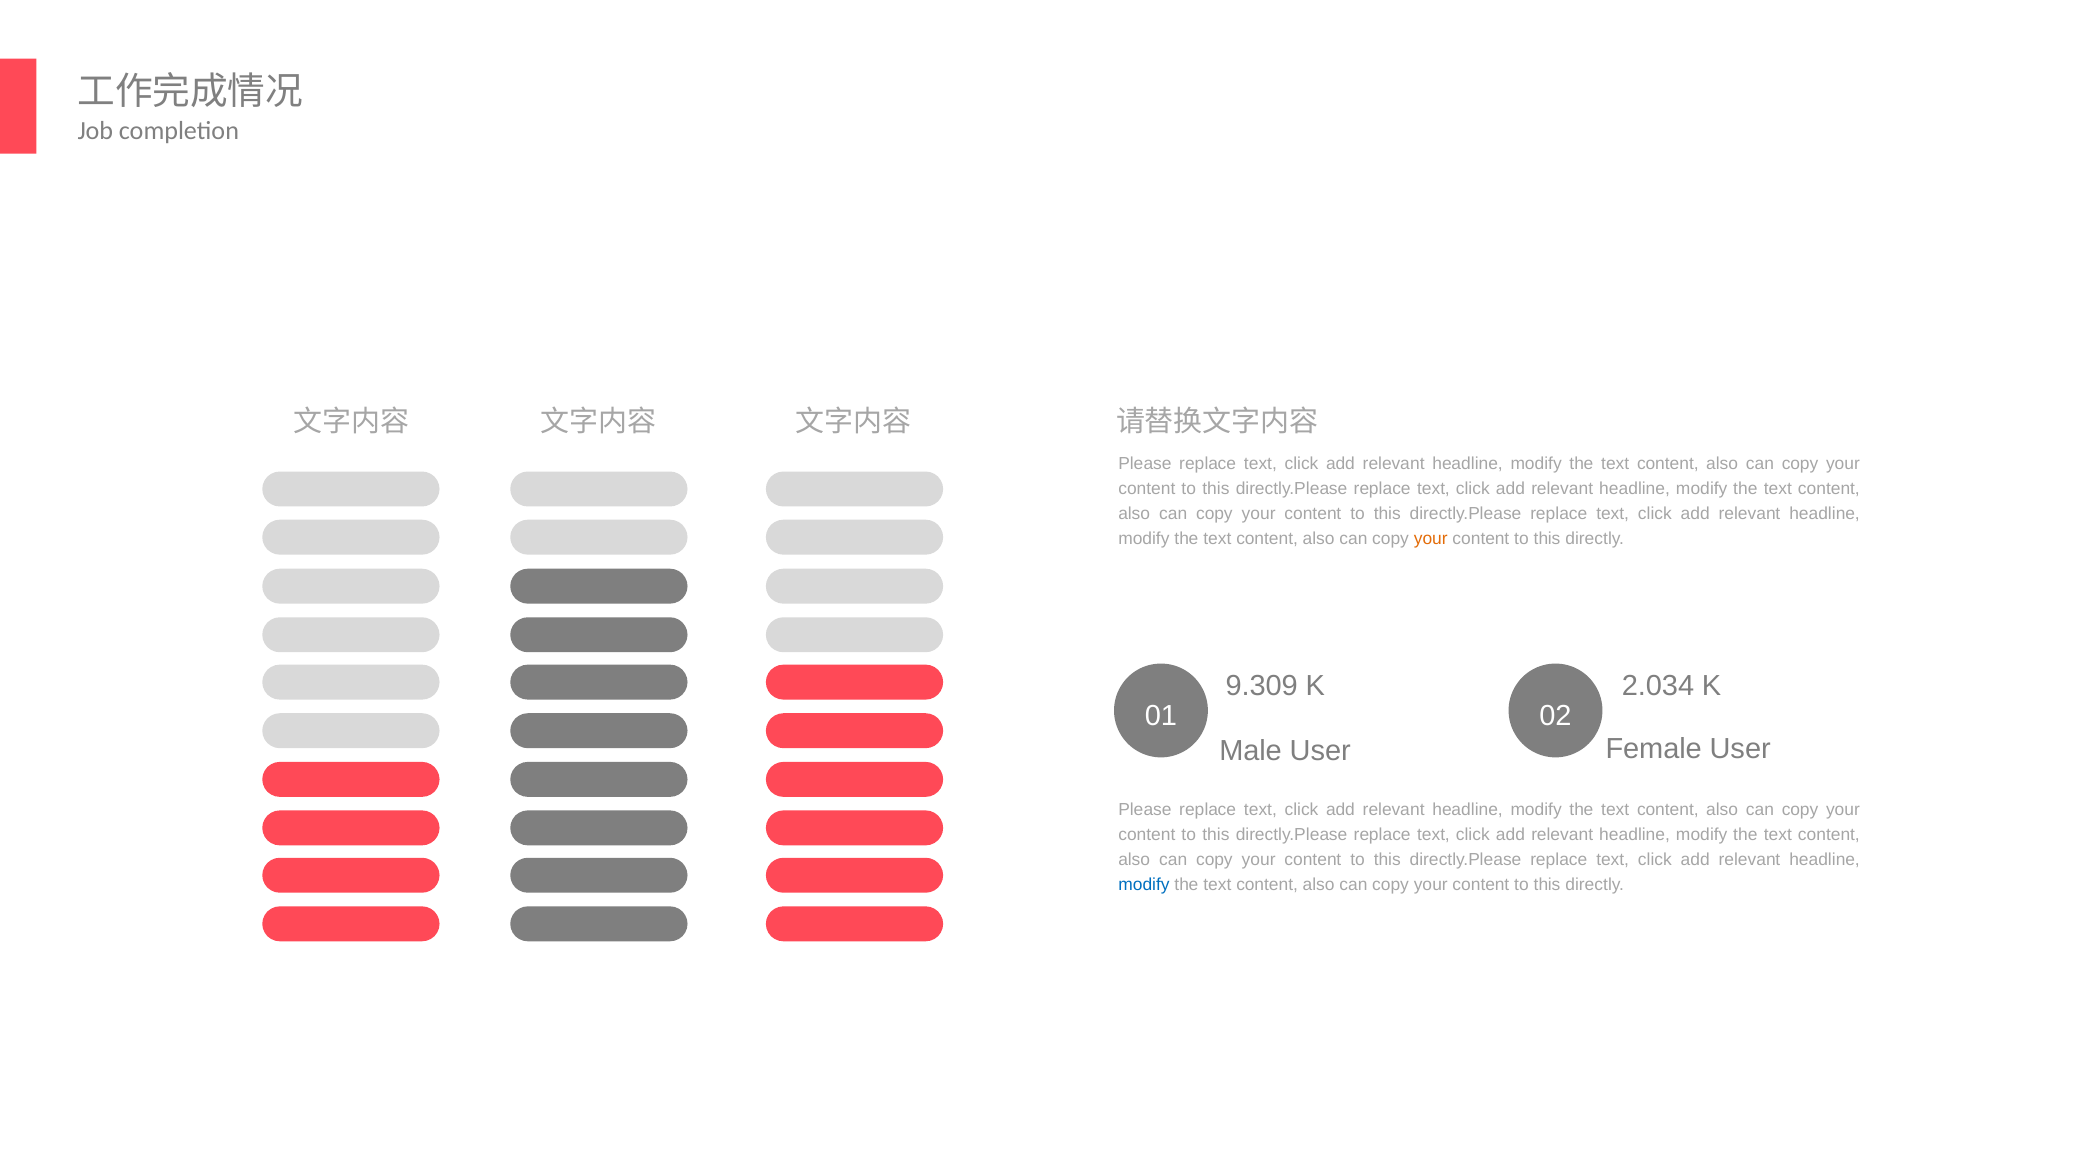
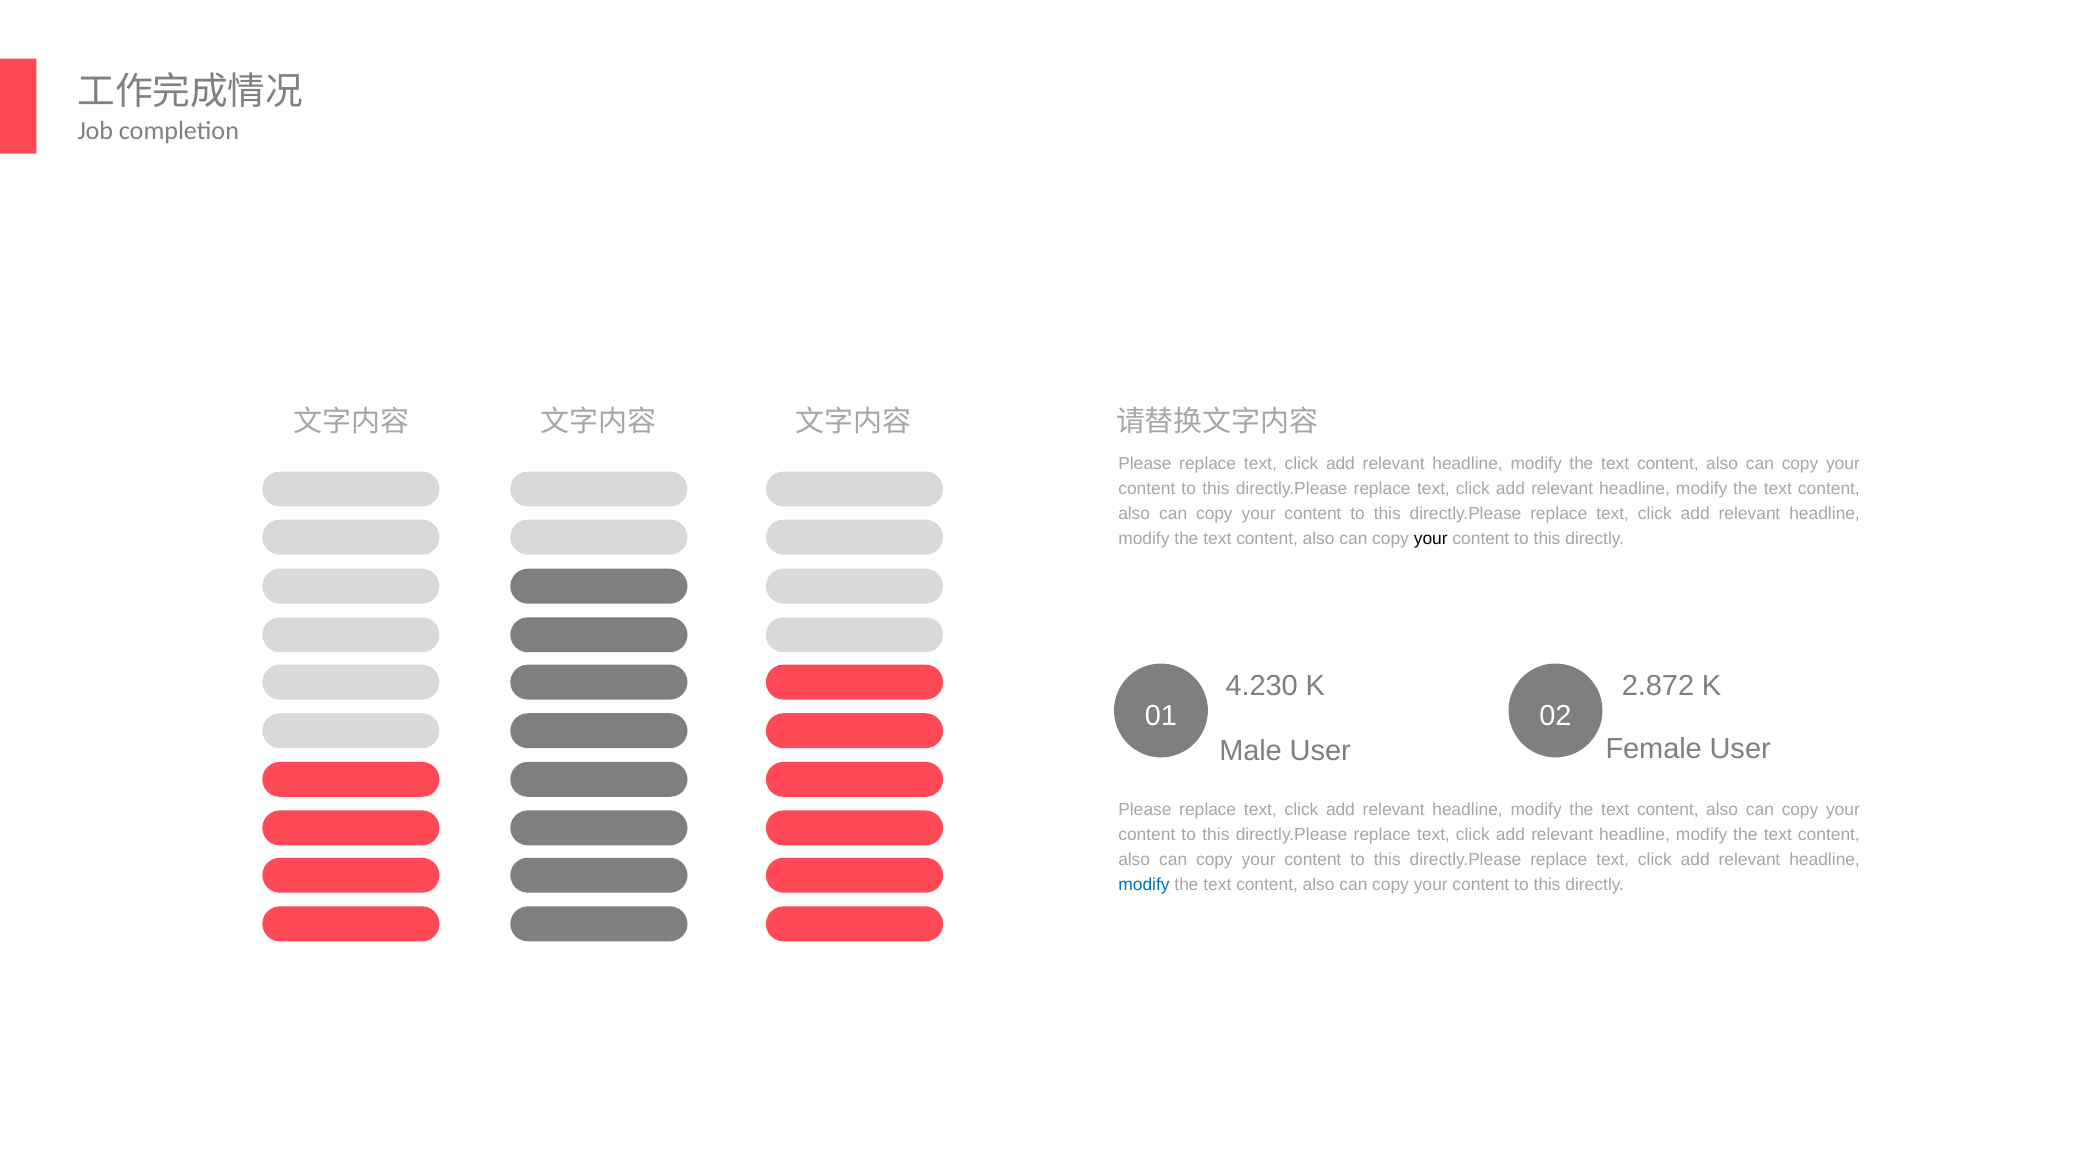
your colour: orange -> black (1431, 539)
9.309: 9.309 -> 4.230 (1262, 686)
2.034: 2.034 -> 2.872 (1658, 686)
